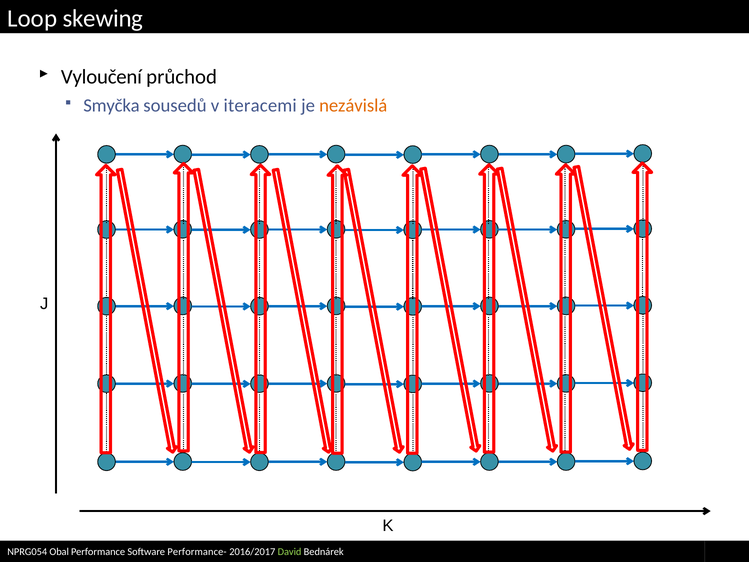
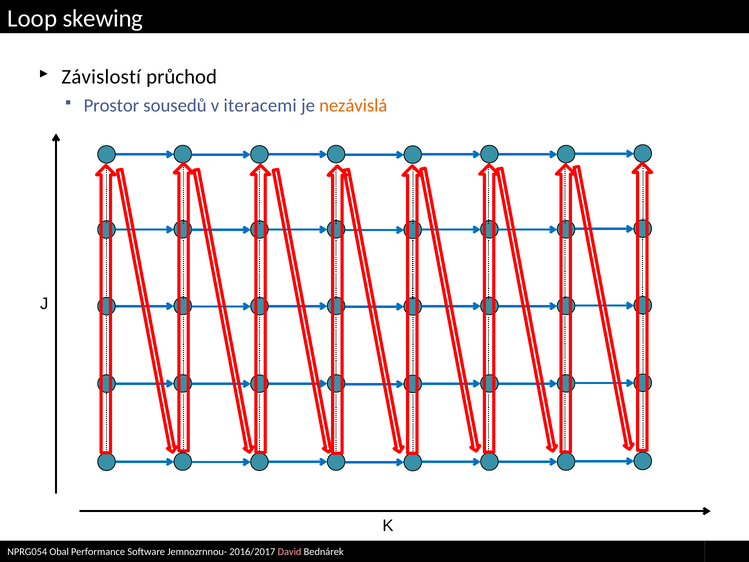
Vyloučení: Vyloučení -> Závislostí (101, 77)
Smyčka: Smyčka -> Prostor (111, 106)
Performance-: Performance- -> Jemnozrnnou- (197, 552)
David colour: light green -> pink (290, 552)
